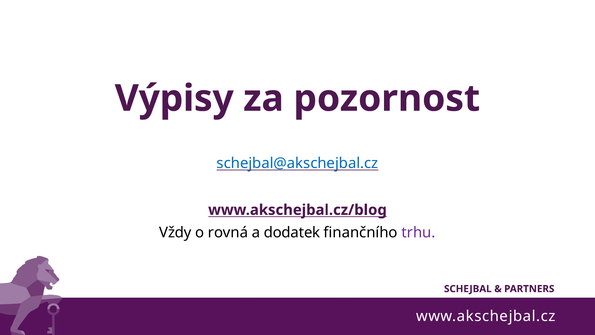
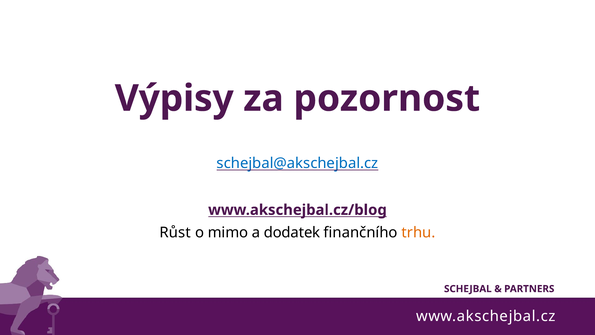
Vždy: Vždy -> Růst (175, 232)
rovná: rovná -> mimo (228, 232)
trhu colour: purple -> orange (418, 232)
